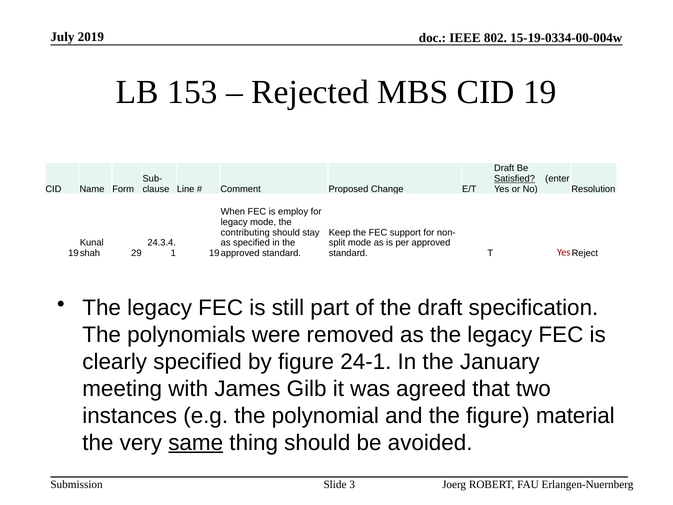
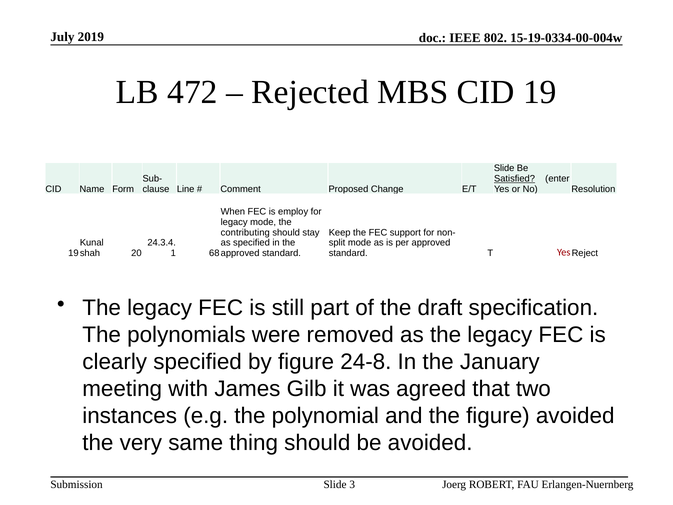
153: 153 -> 472 (193, 92)
Draft: Draft -> Slide (504, 168)
29: 29 -> 20 (136, 253)
19: 19 -> 68 (214, 253)
24-1: 24-1 -> 24-8 (366, 362)
figure material: material -> avoided (575, 416)
same underline: present -> none (196, 442)
